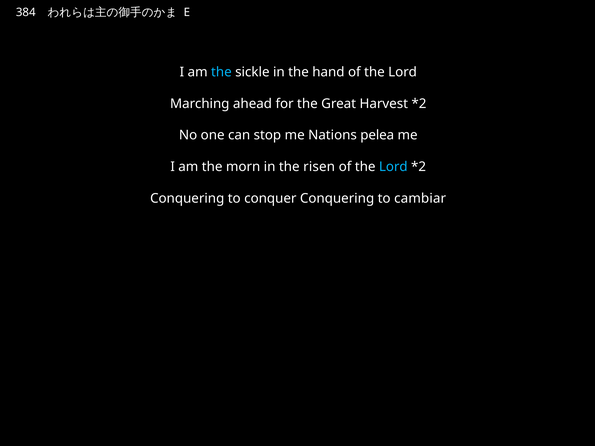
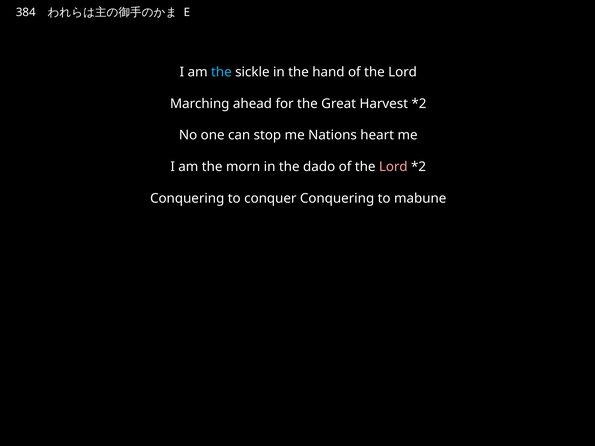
pelea: pelea -> heart (377, 135)
risen: risen -> dado (319, 167)
Lord colour: light blue -> pink (393, 167)
cambiar: cambiar -> mabune (420, 198)
